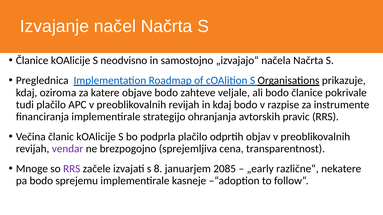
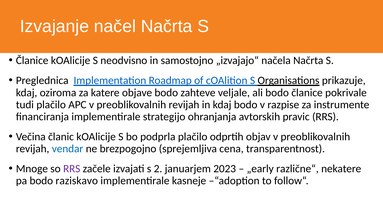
vendar colour: purple -> blue (68, 149)
8: 8 -> 2 (158, 169)
2085: 2085 -> 2023 (225, 169)
sprejemu: sprejemu -> raziskavo (77, 181)
